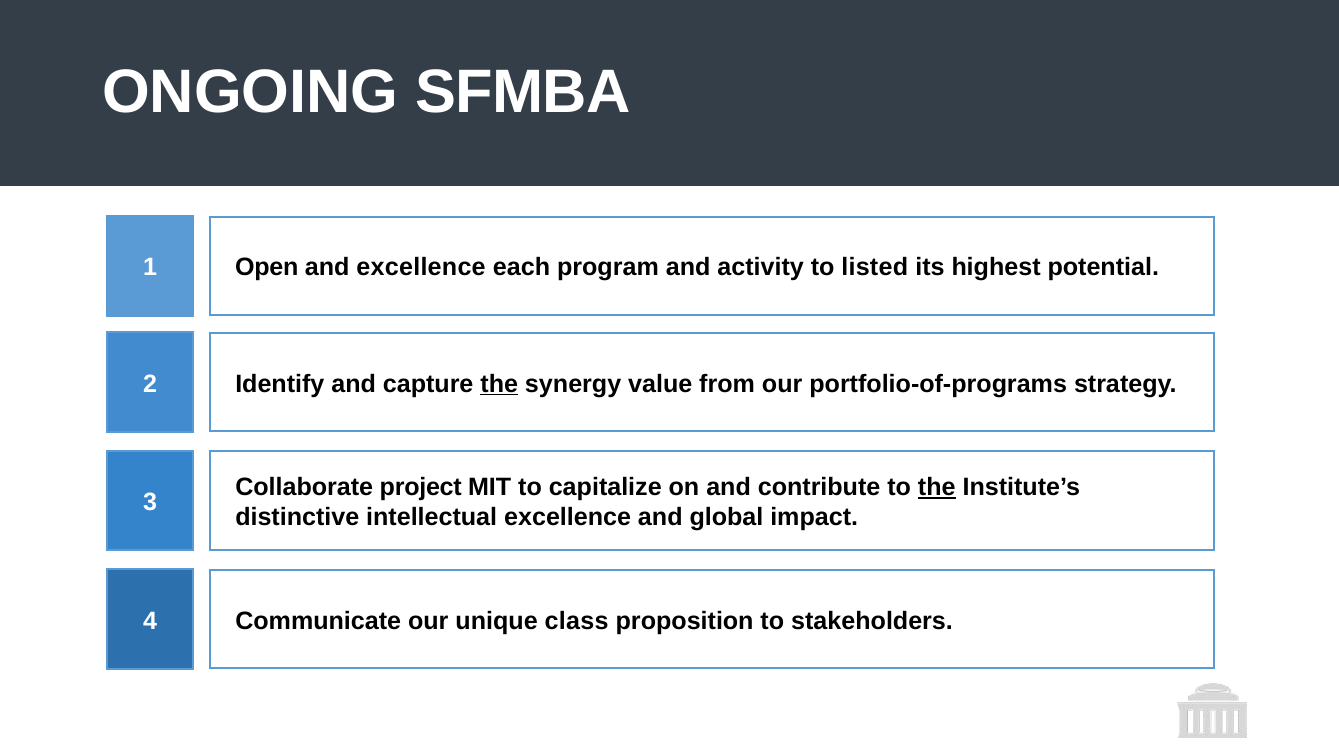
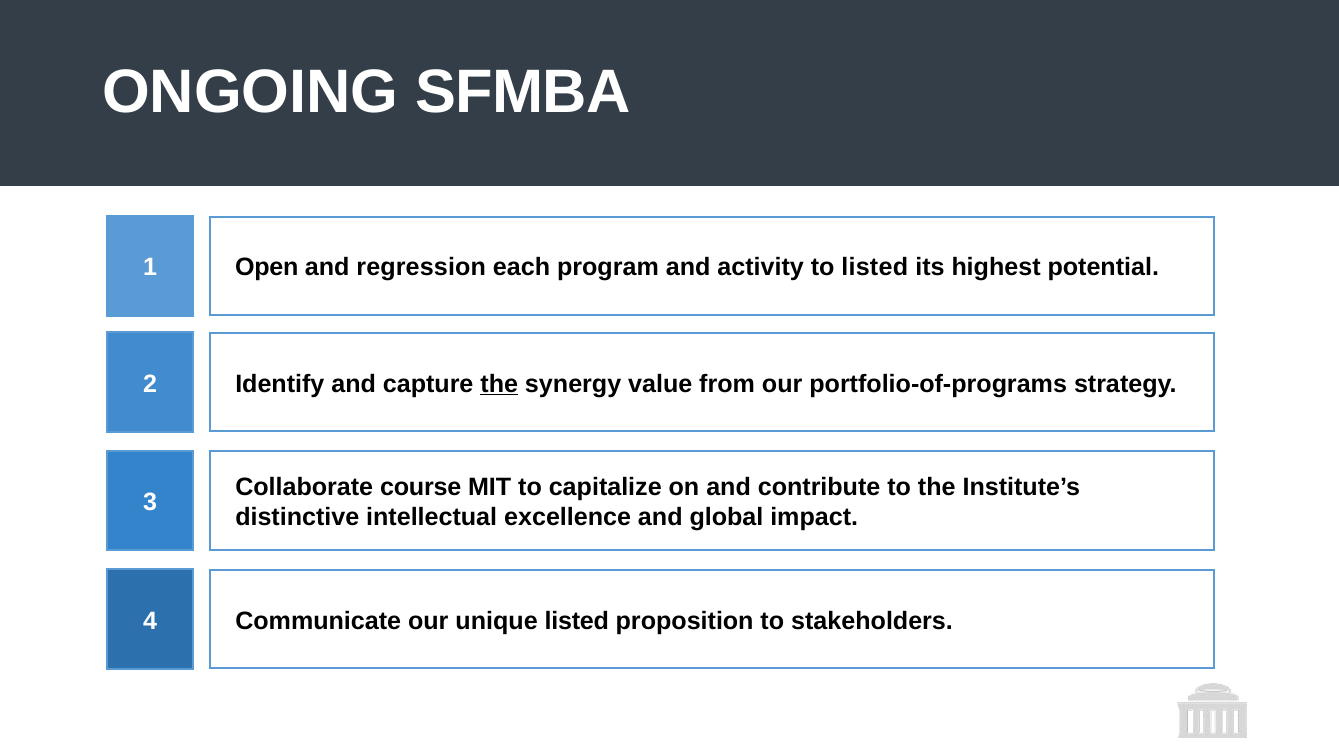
and excellence: excellence -> regression (421, 268)
project: project -> course (421, 487)
the underline: present -> none (937, 487)
unique class: class -> listed (577, 621)
